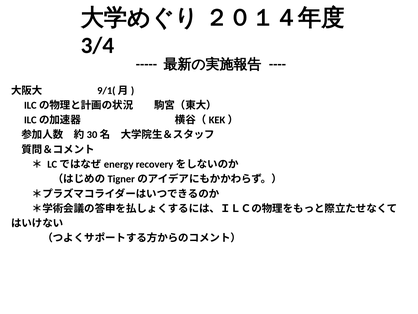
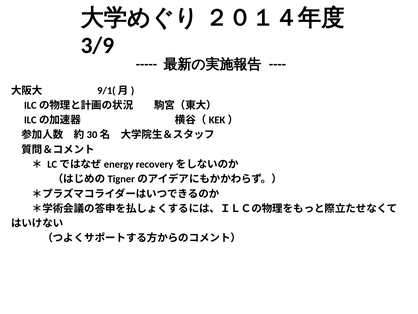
3/4: 3/4 -> 3/9 (97, 45)
